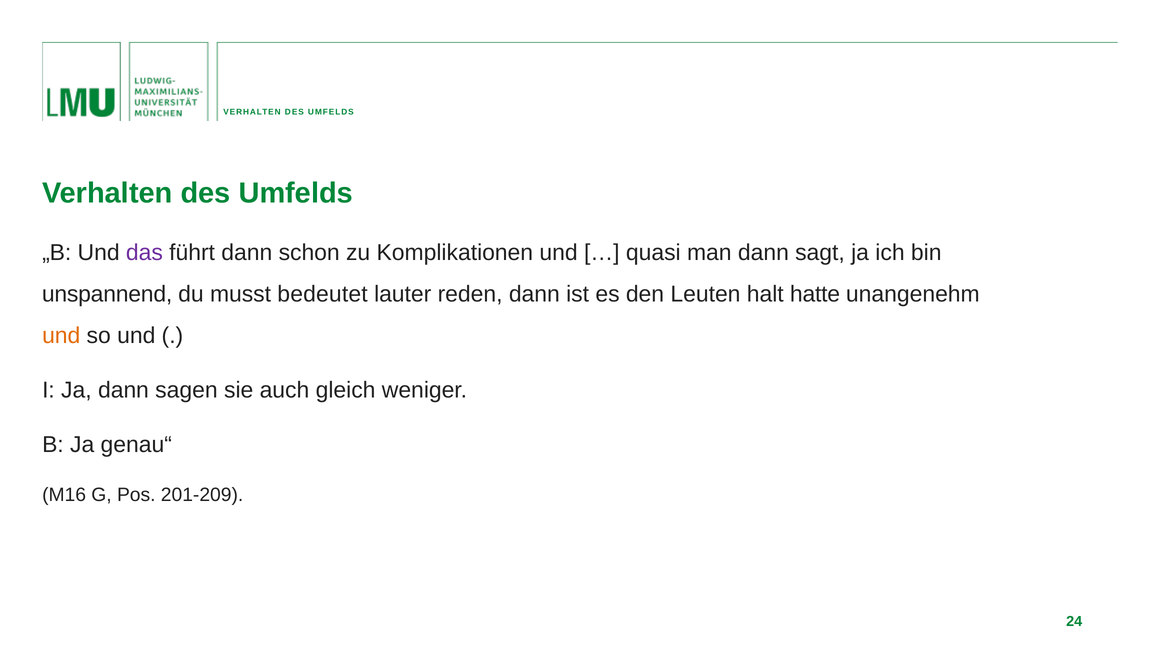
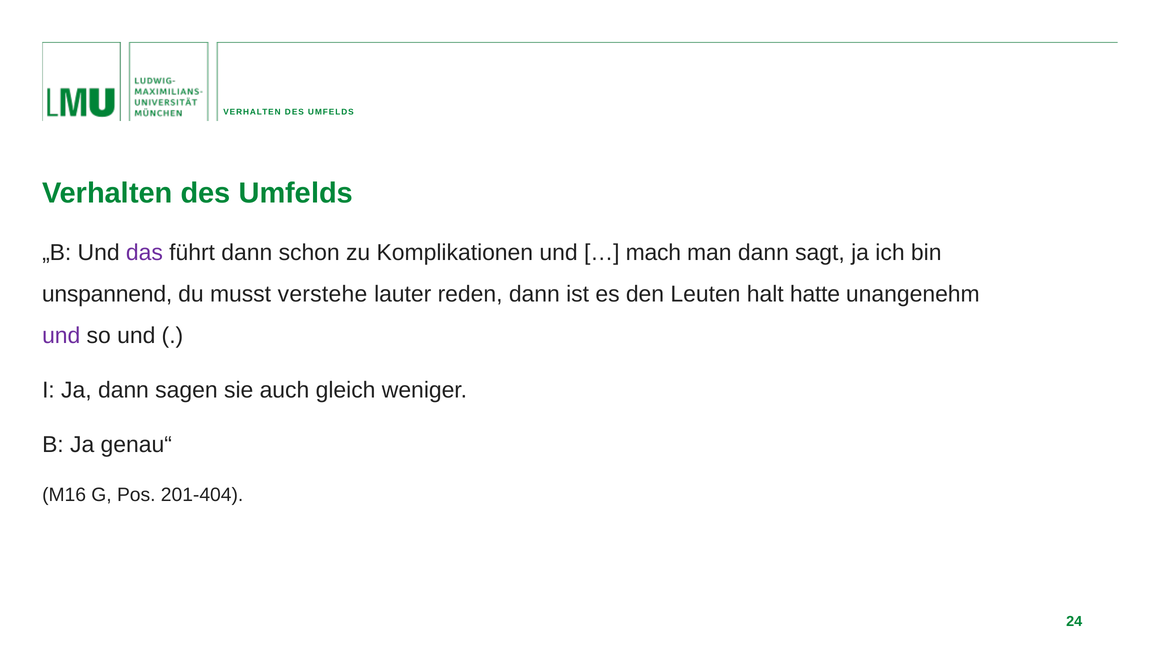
quasi: quasi -> mach (653, 253)
bedeutet: bedeutet -> verstehe (322, 294)
und colour: orange -> purple (61, 335)
201-209: 201-209 -> 201-404 (202, 494)
